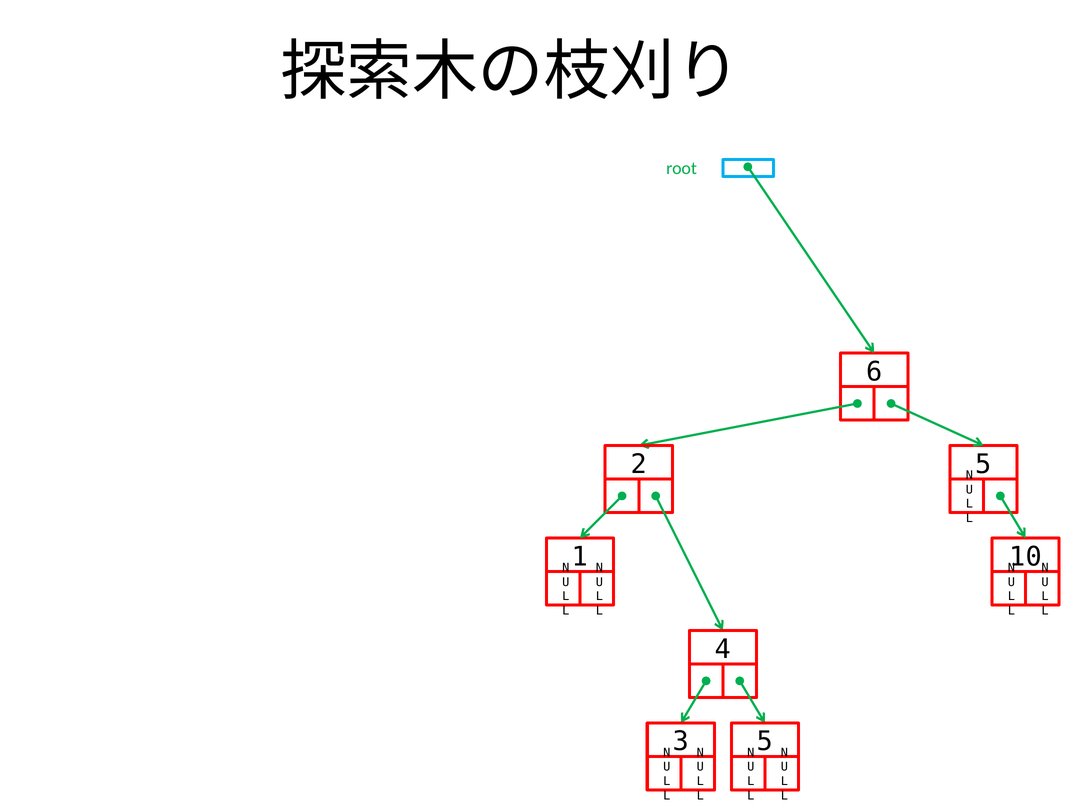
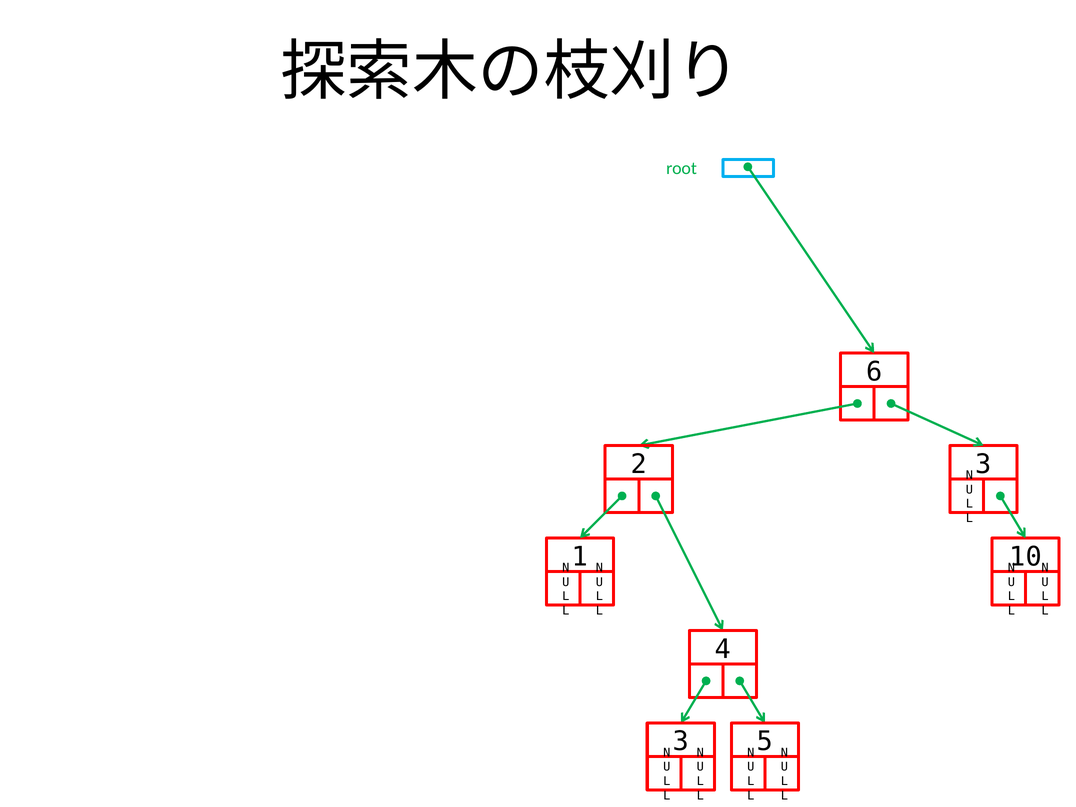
2 5: 5 -> 3 (984, 464)
